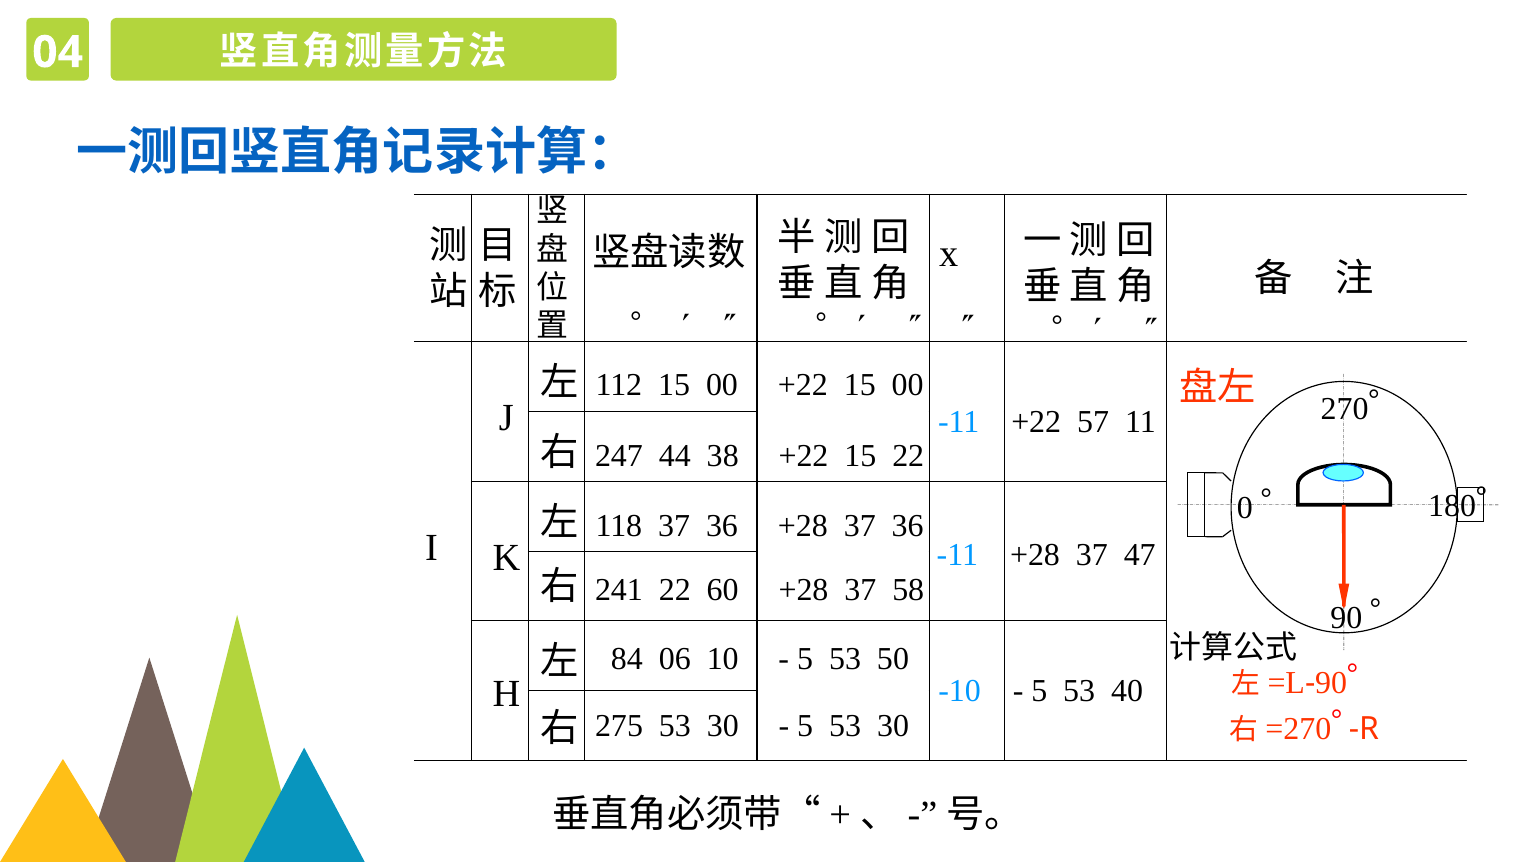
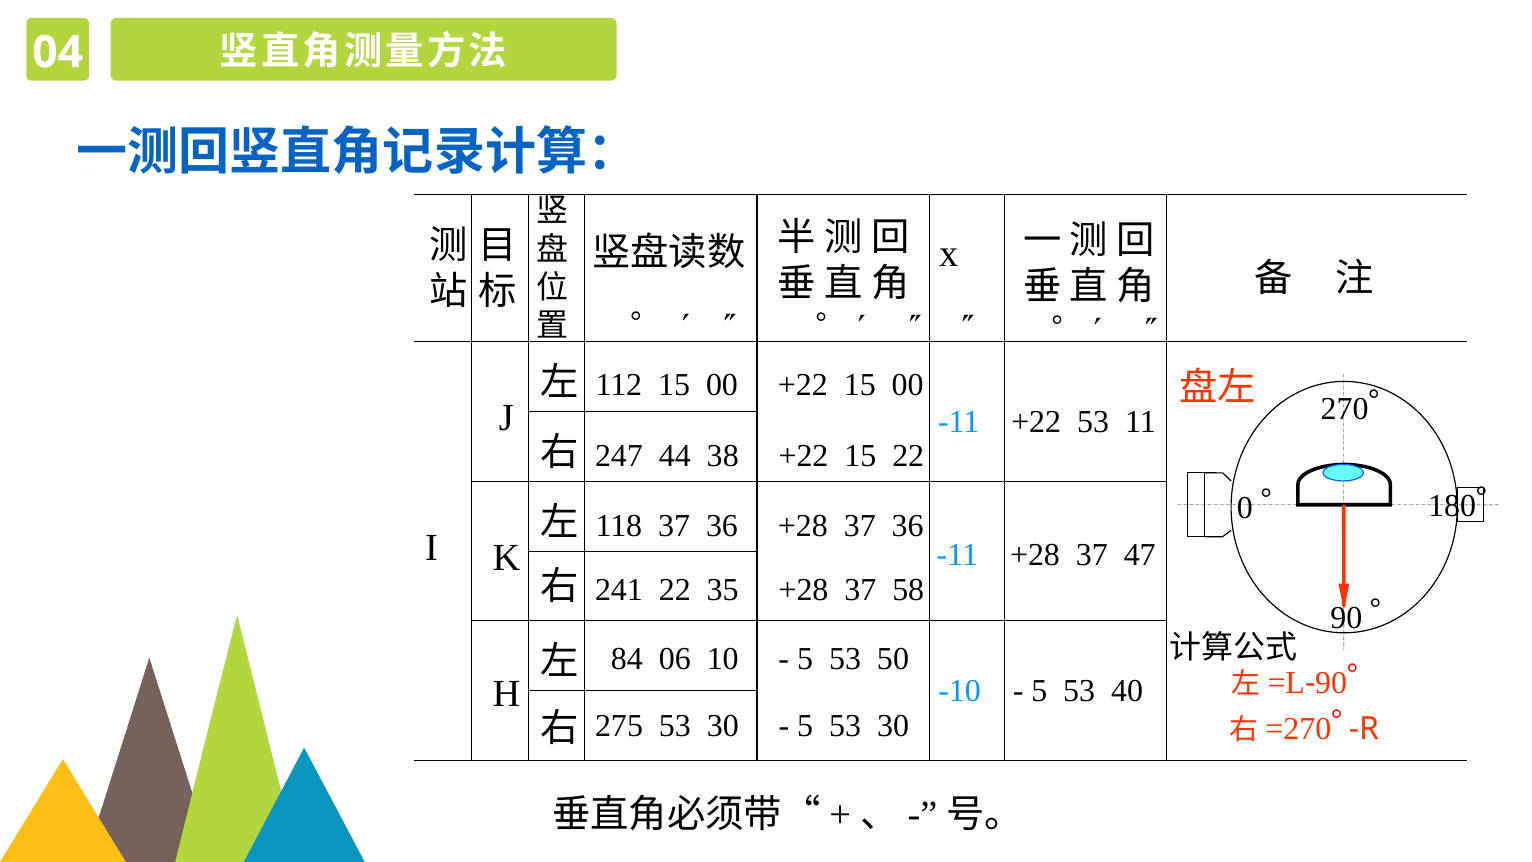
+22 57: 57 -> 53 (1093, 422)
60: 60 -> 35 (723, 590)
